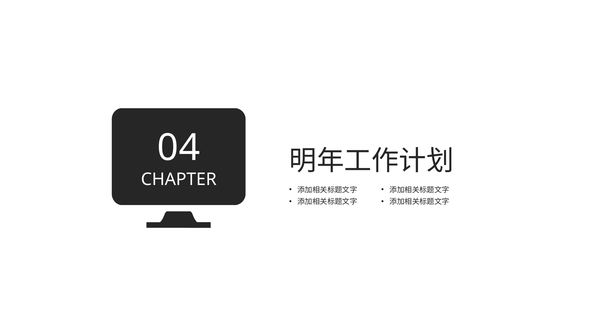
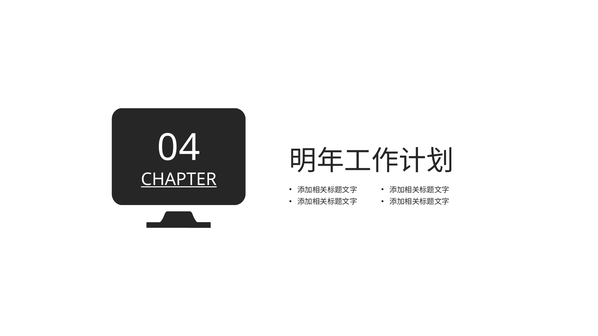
CHAPTER underline: none -> present (179, 179)
